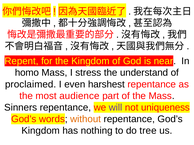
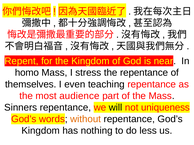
the understand: understand -> repentance (144, 73)
proclaimed: proclaimed -> themselves (31, 85)
harshest: harshest -> teaching (106, 85)
will colour: purple -> black (116, 108)
tree: tree -> less (148, 131)
